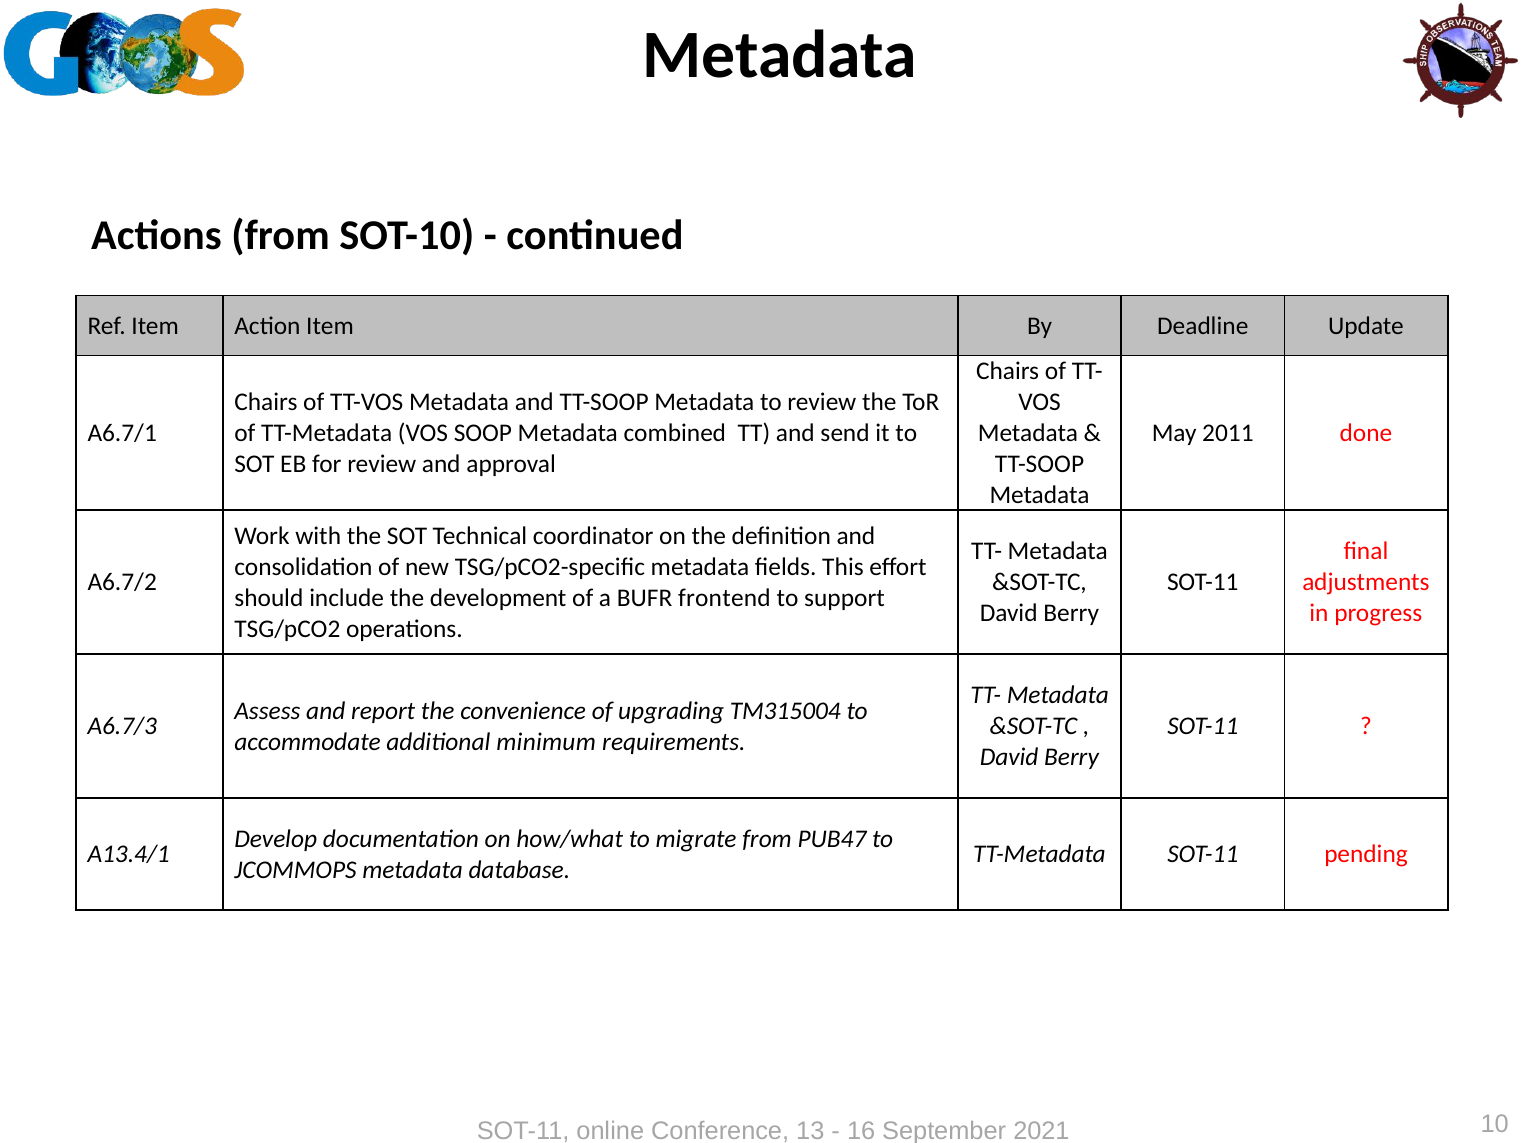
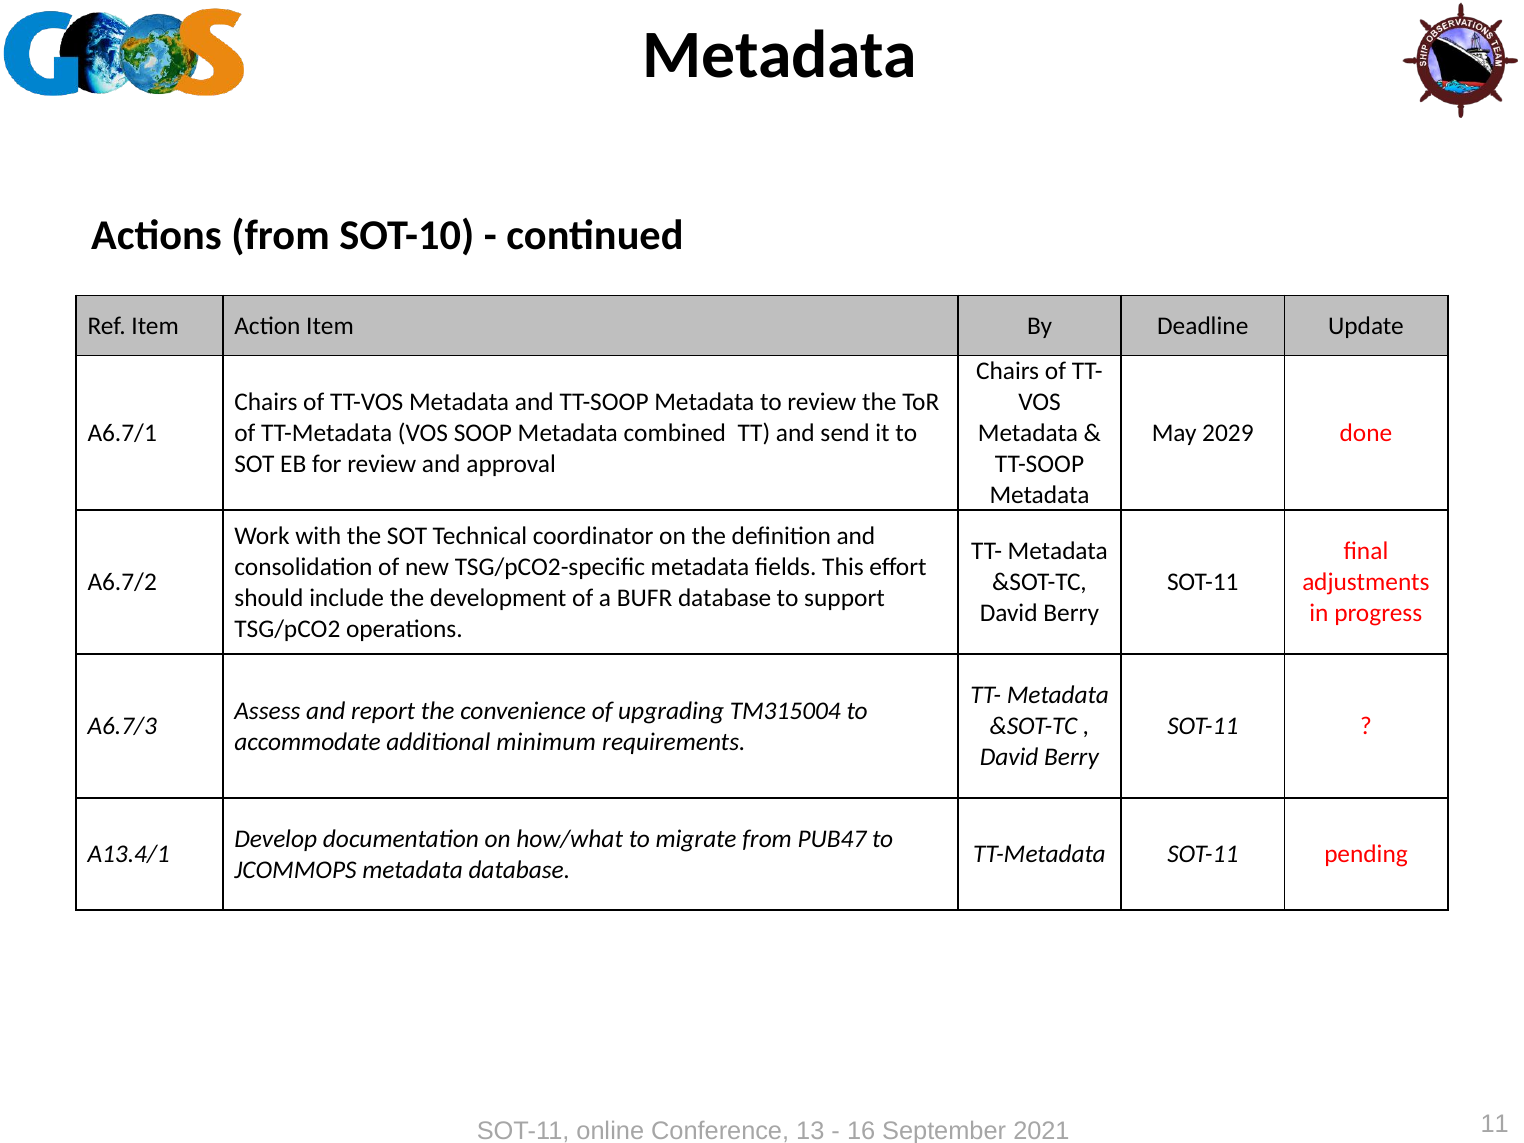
2011: 2011 -> 2029 (1228, 433)
BUFR frontend: frontend -> database (725, 598)
10: 10 -> 11 (1495, 1124)
